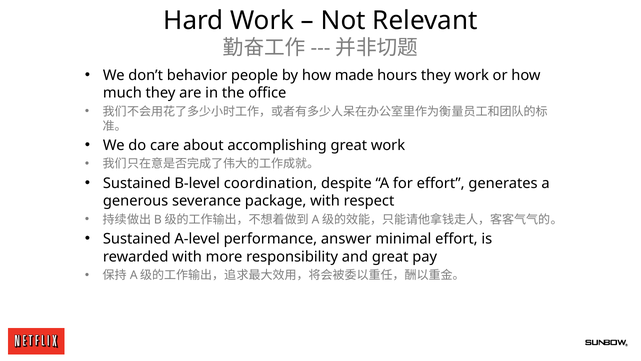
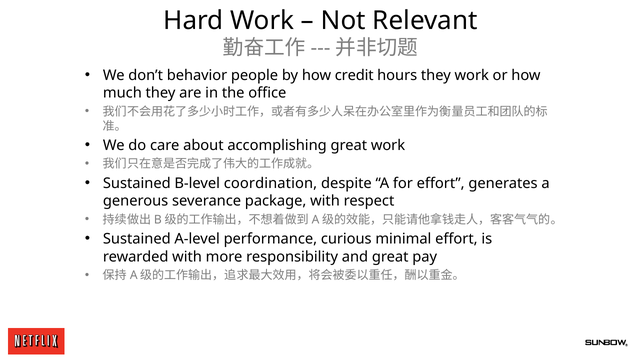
made: made -> credit (354, 75)
answer: answer -> curious (346, 239)
